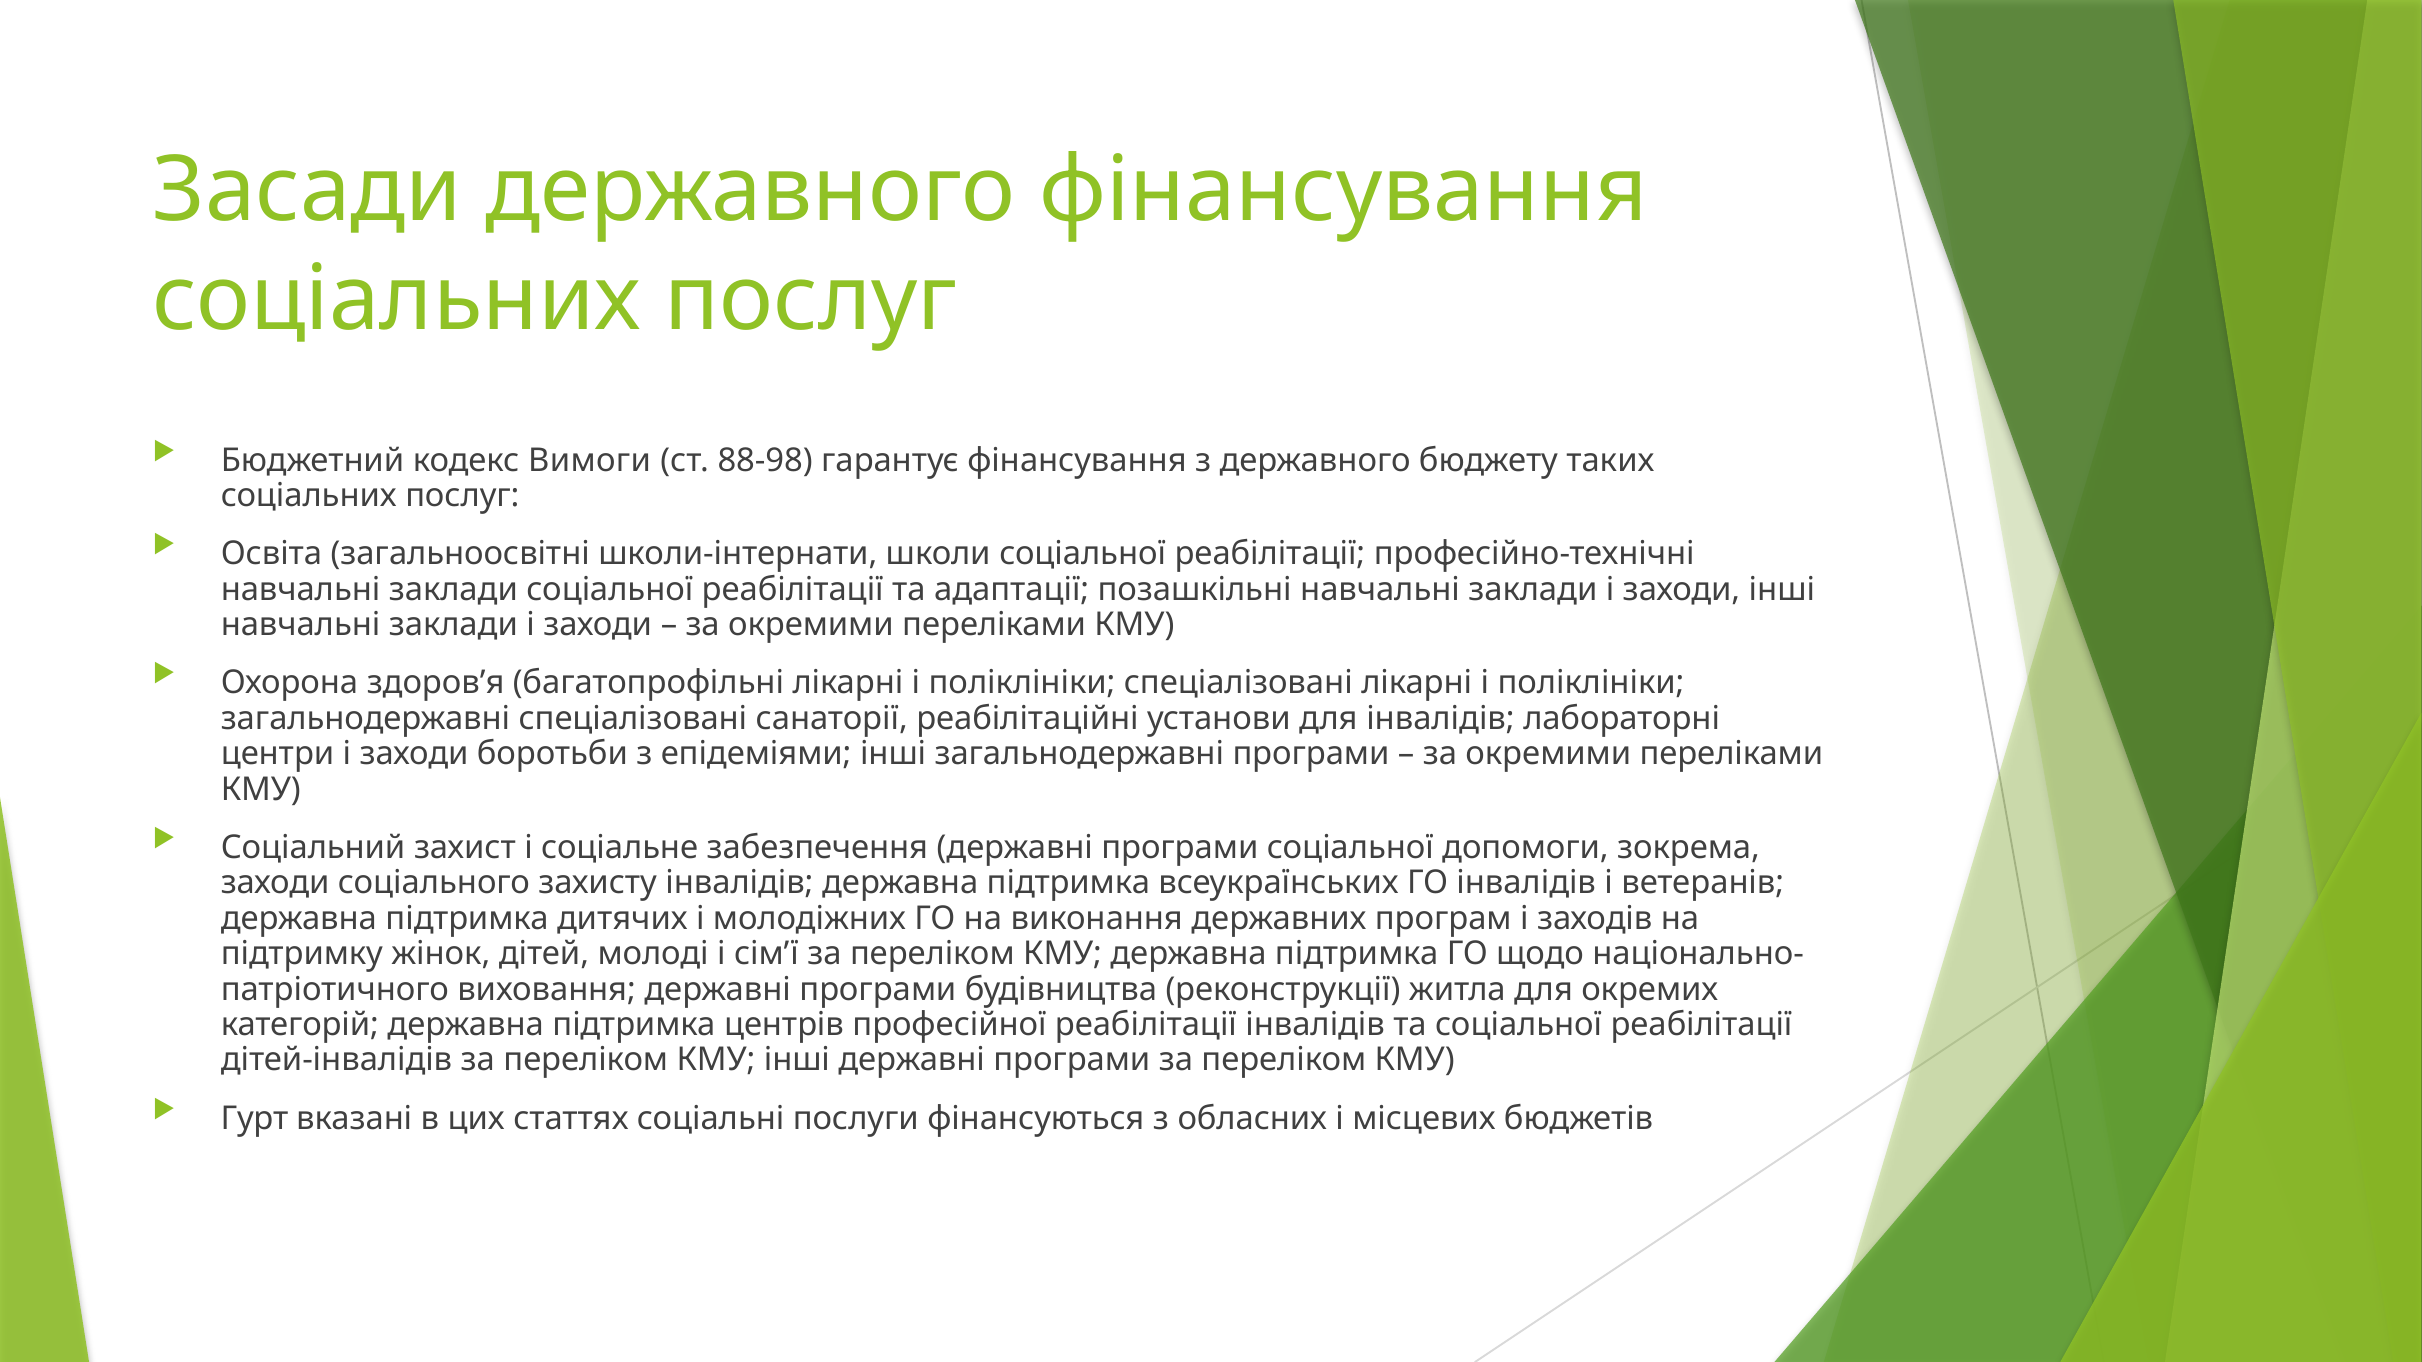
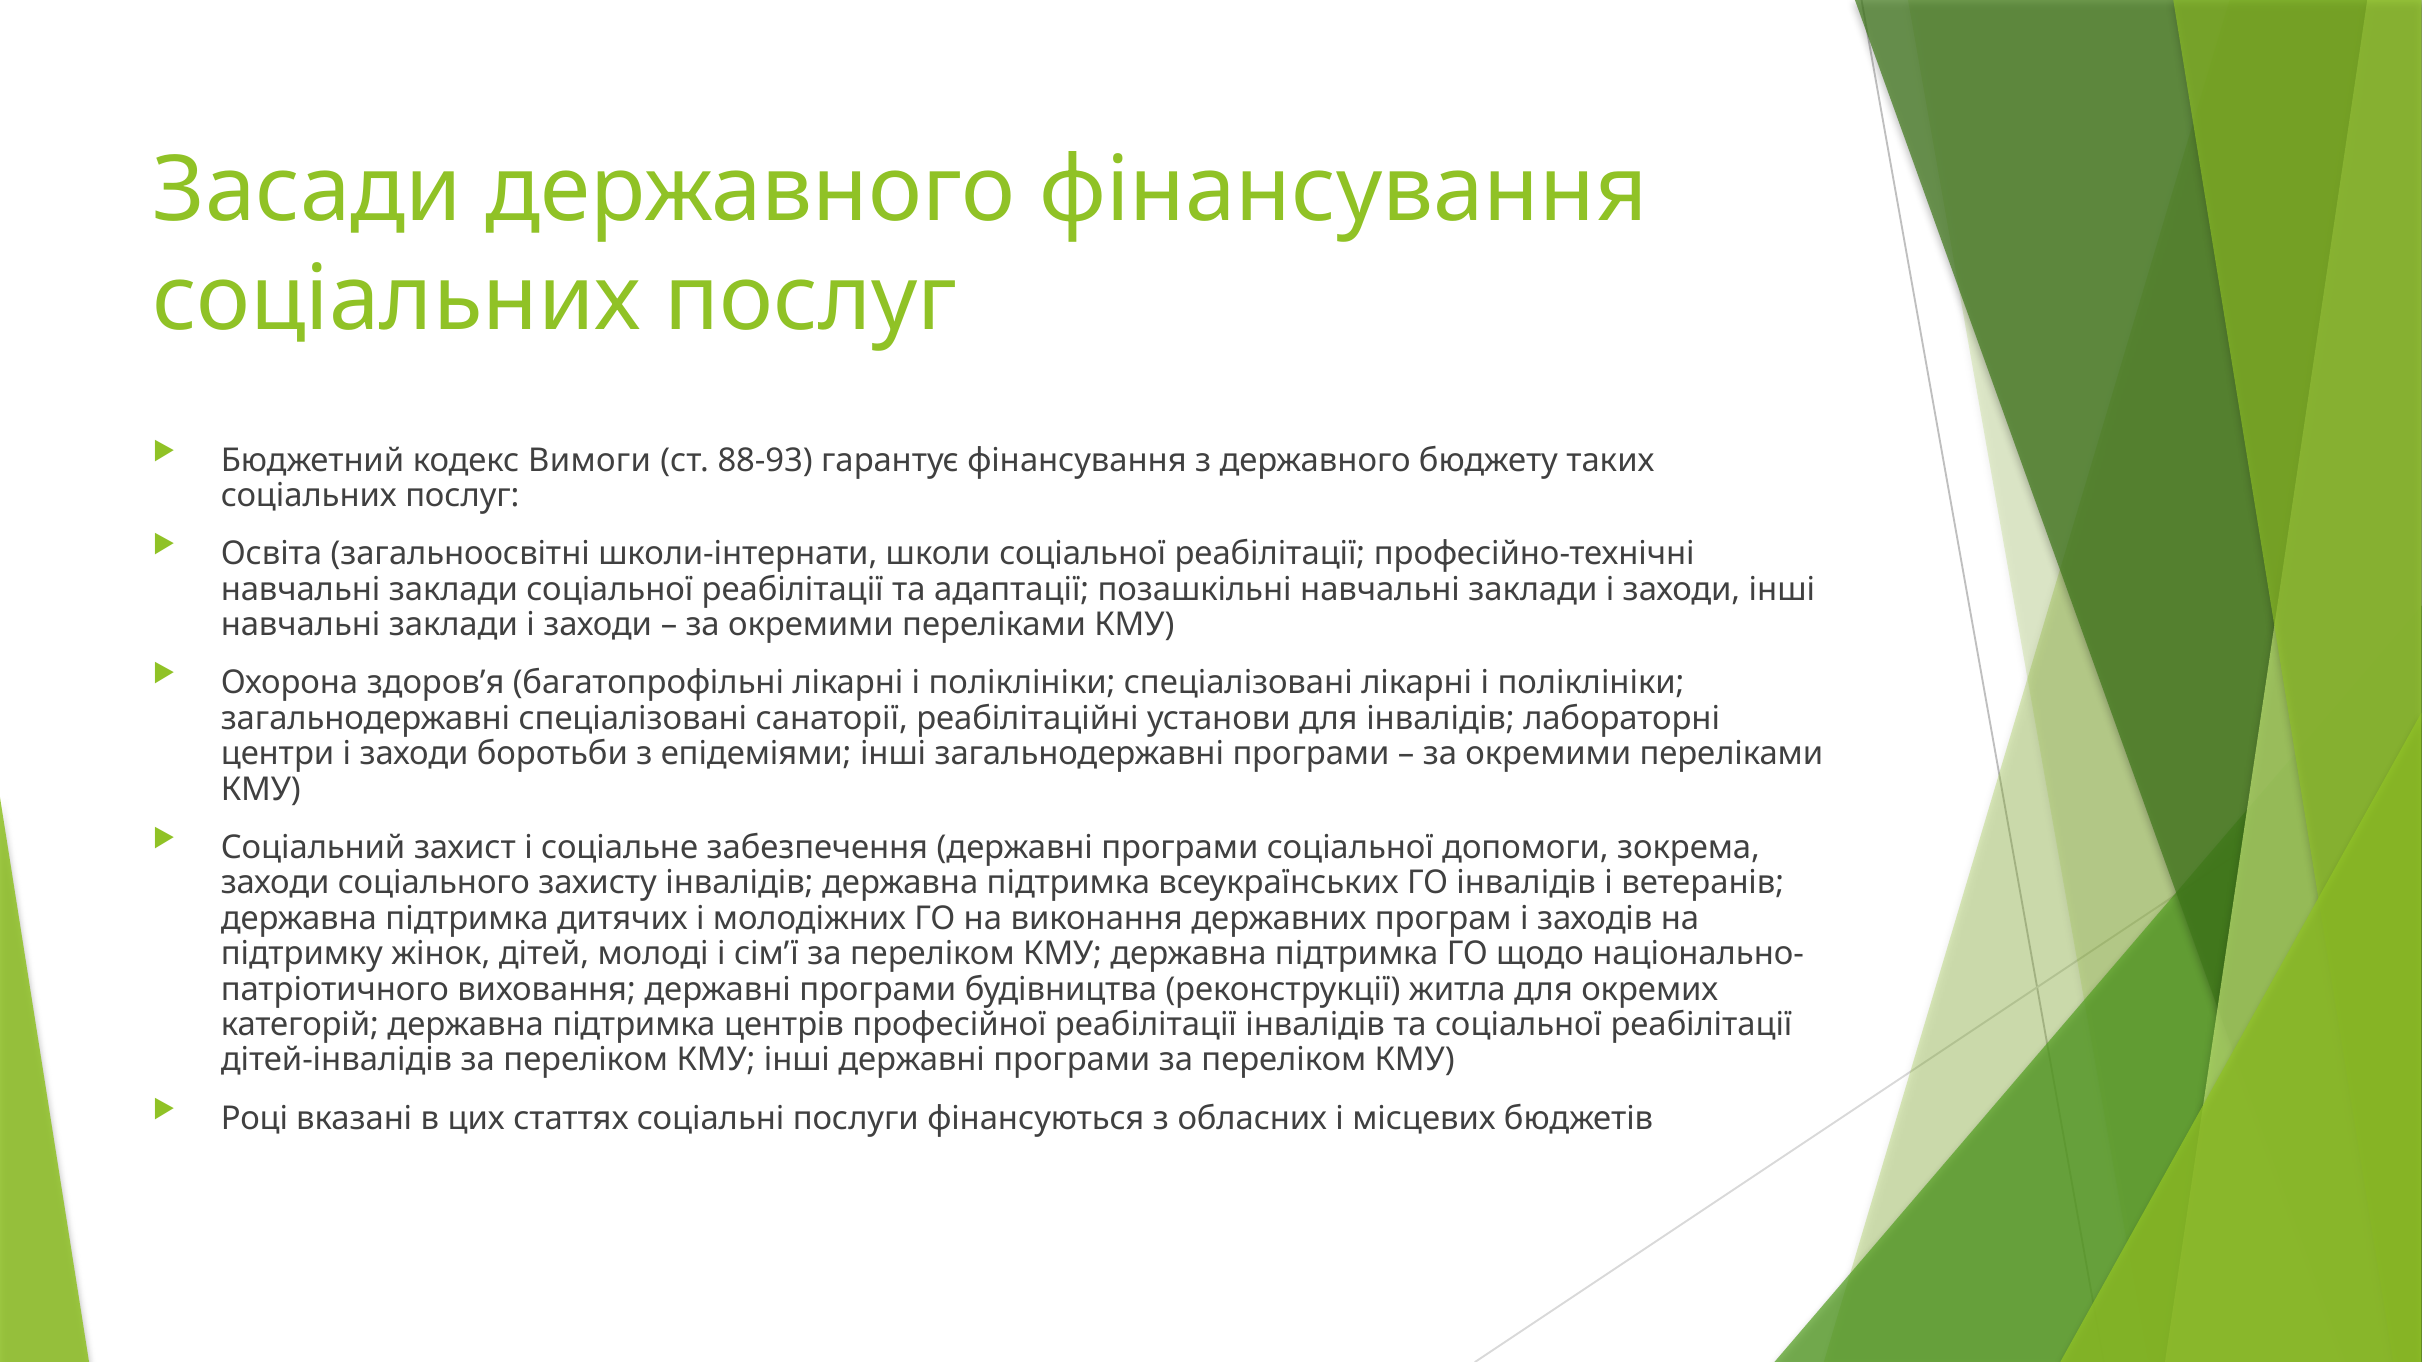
88-98: 88-98 -> 88-93 (765, 460)
Гурт: Гурт -> Році (254, 1119)
